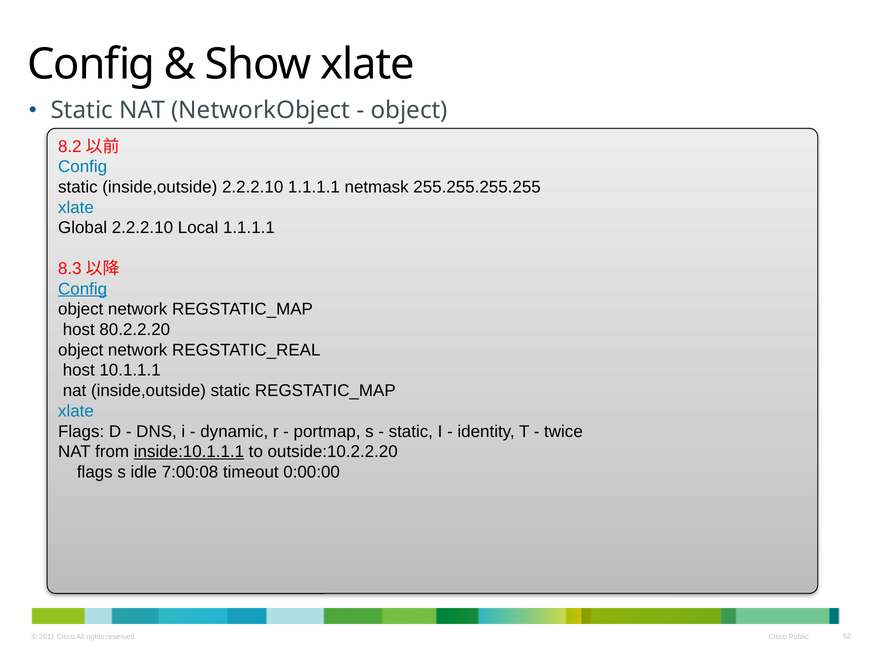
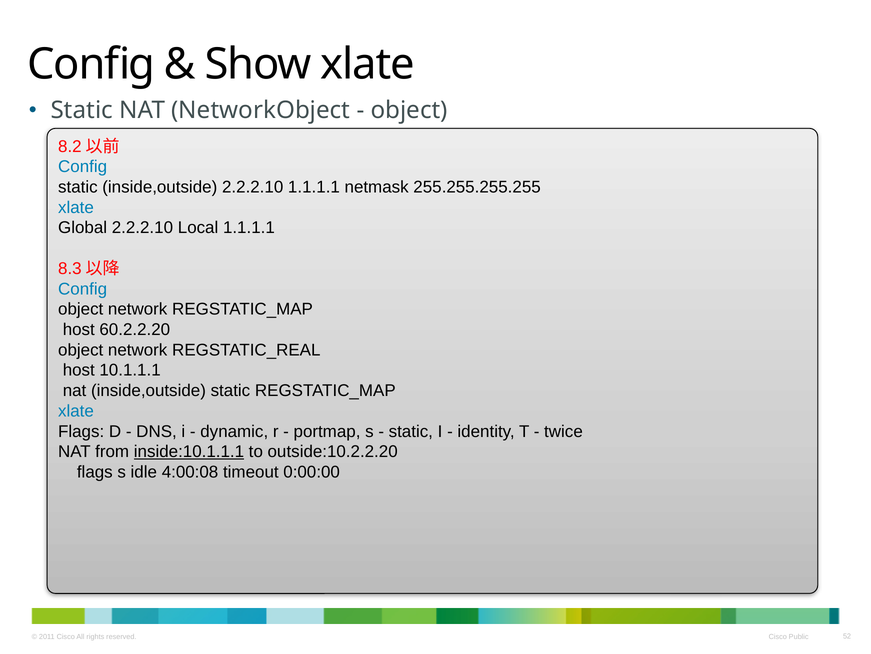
Config underline: present -> none (83, 289)
80.2.2.20: 80.2.2.20 -> 60.2.2.20 (135, 329)
7:00:08: 7:00:08 -> 4:00:08 (190, 472)
